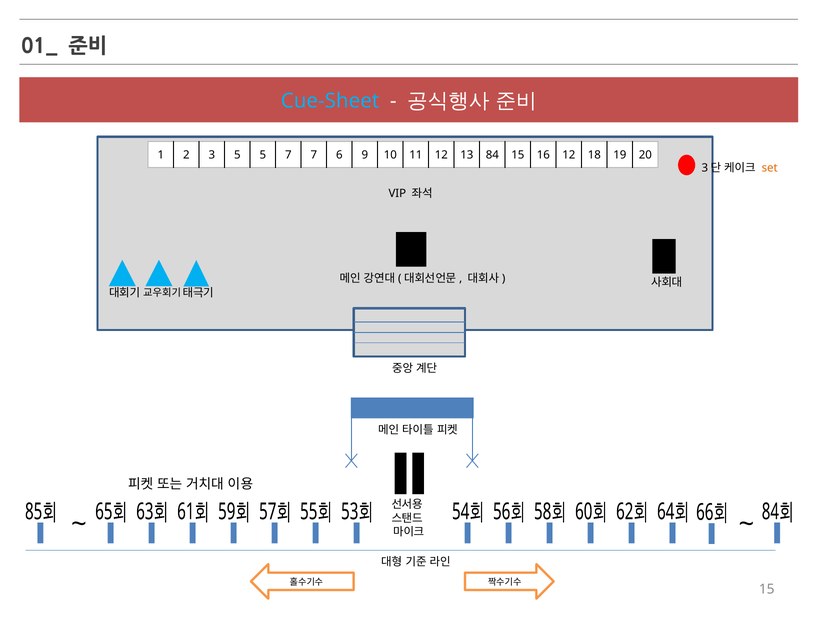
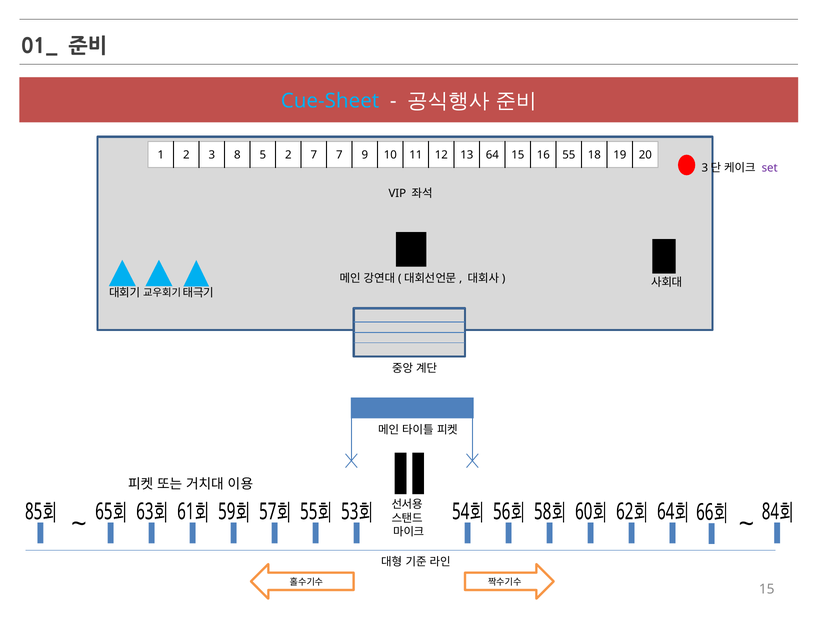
3 5: 5 -> 8 (237, 155)
5 7: 7 -> 2 (288, 155)
7 6: 6 -> 7 (339, 155)
84: 84 -> 64 (492, 155)
16 12: 12 -> 55 (569, 155)
set colour: orange -> purple (770, 168)
